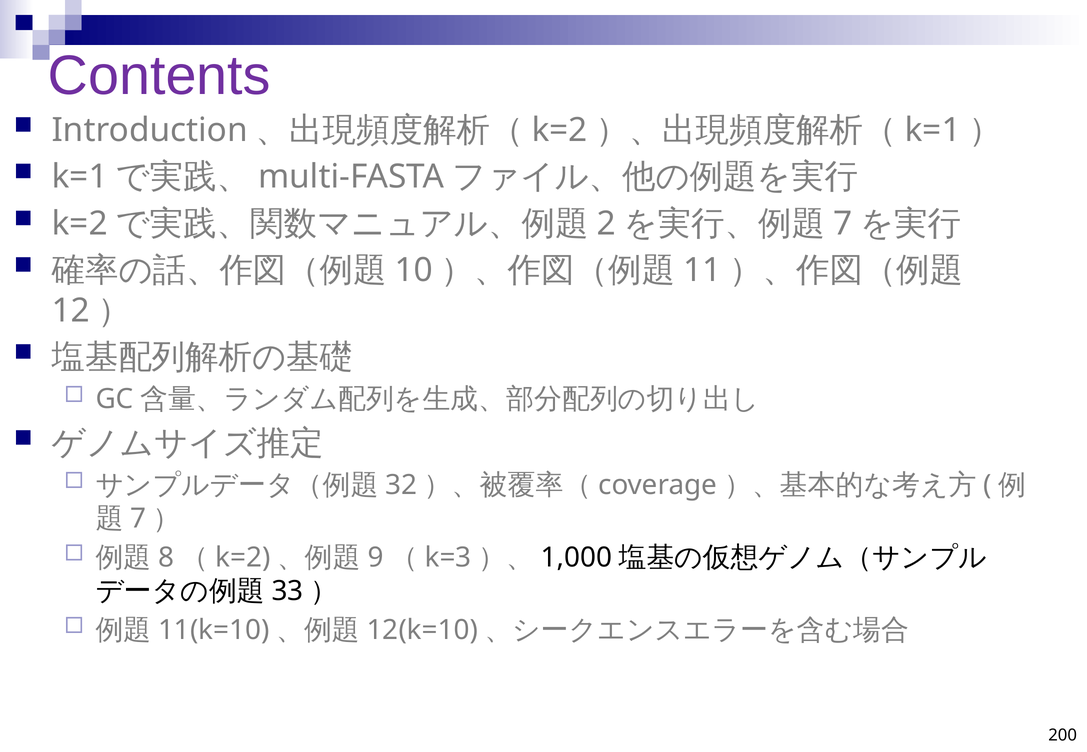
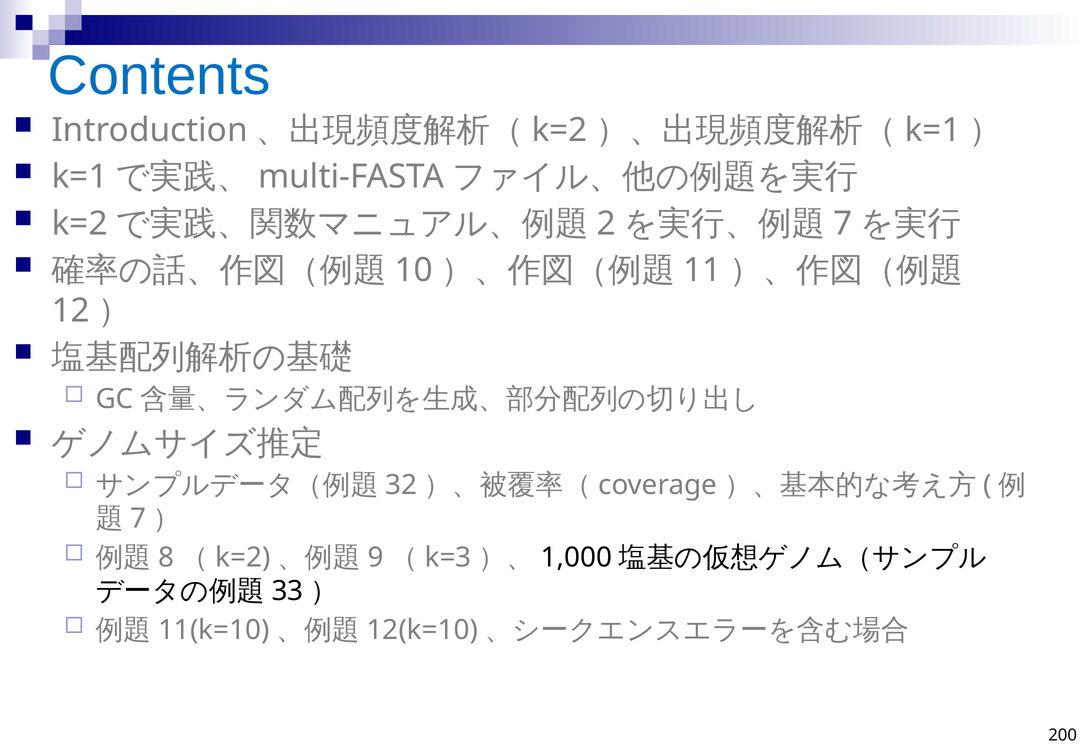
Contents colour: purple -> blue (159, 76)
